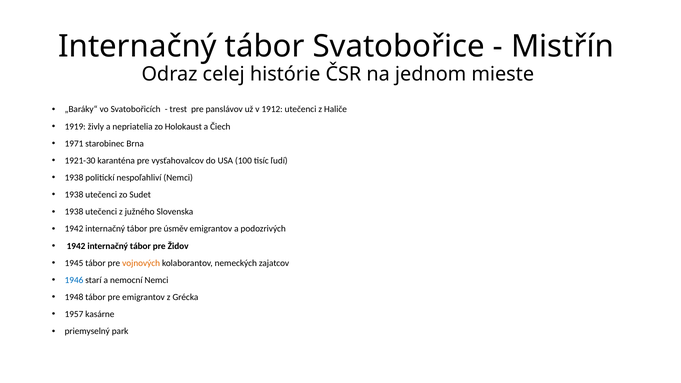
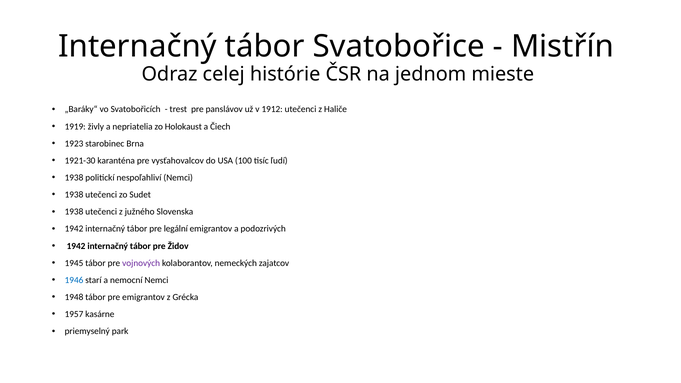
1971: 1971 -> 1923 (74, 144)
úsměv: úsměv -> legální (176, 229)
vojnových colour: orange -> purple (141, 263)
